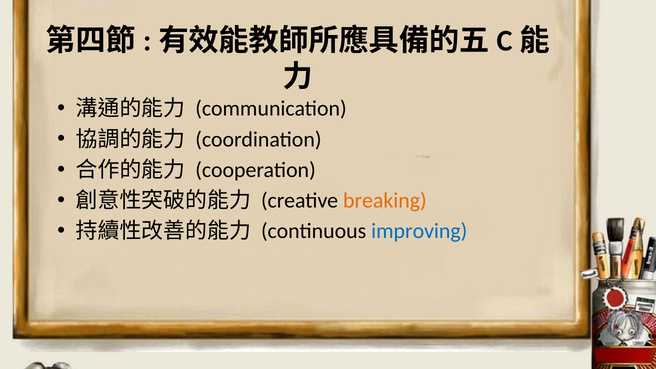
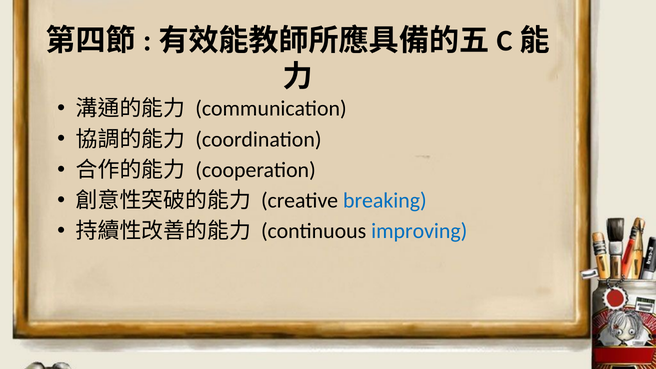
breaking colour: orange -> blue (385, 201)
